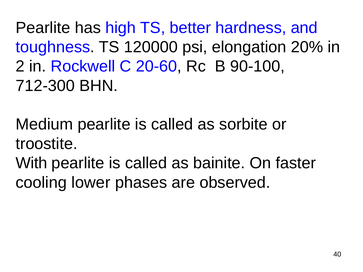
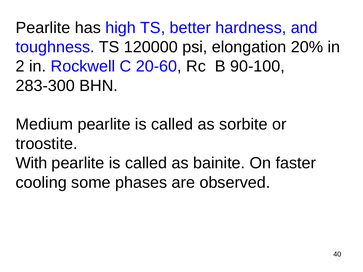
712-300: 712-300 -> 283-300 (45, 86)
lower: lower -> some (91, 183)
